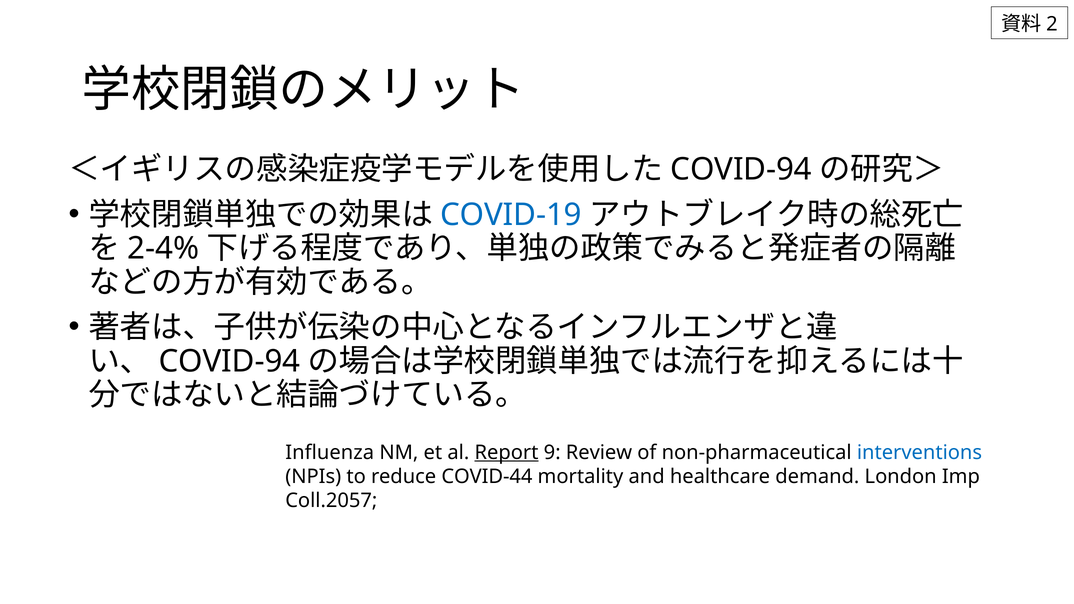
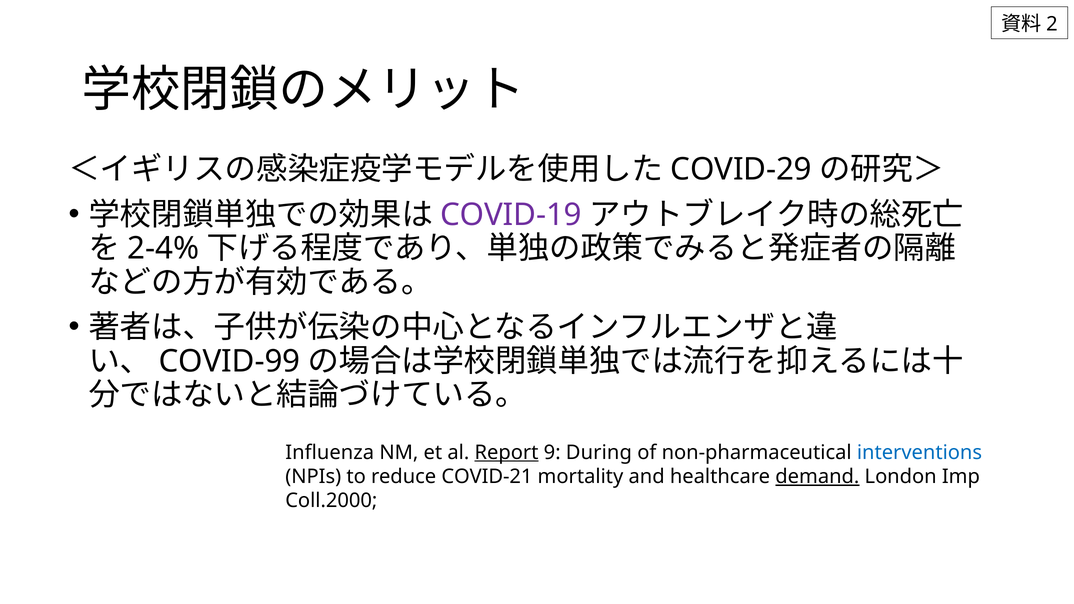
COVID-94: COVID-94 -> COVID-29 (741, 170)
COVID-19 colour: blue -> purple (511, 215)
COVID-94: COVID-94 -> COVID-99 (229, 361)
Review: Review -> During (599, 453)
COVID-44: COVID-44 -> COVID-21 (487, 477)
demand underline: none -> present (817, 477)
Coll.2057: Coll.2057 -> Coll.2000 (331, 501)
